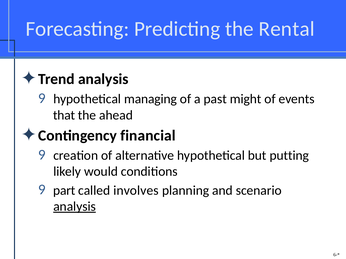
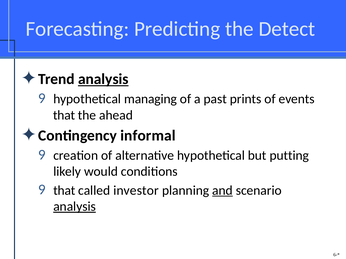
Rental: Rental -> Detect (287, 29)
analysis underline: none -> present (103, 79)
might: might -> prints (246, 99)
financial: financial -> informal (148, 136)
part: part -> that (64, 191)
involves: involves -> investor (136, 191)
and underline: none -> present (223, 191)
